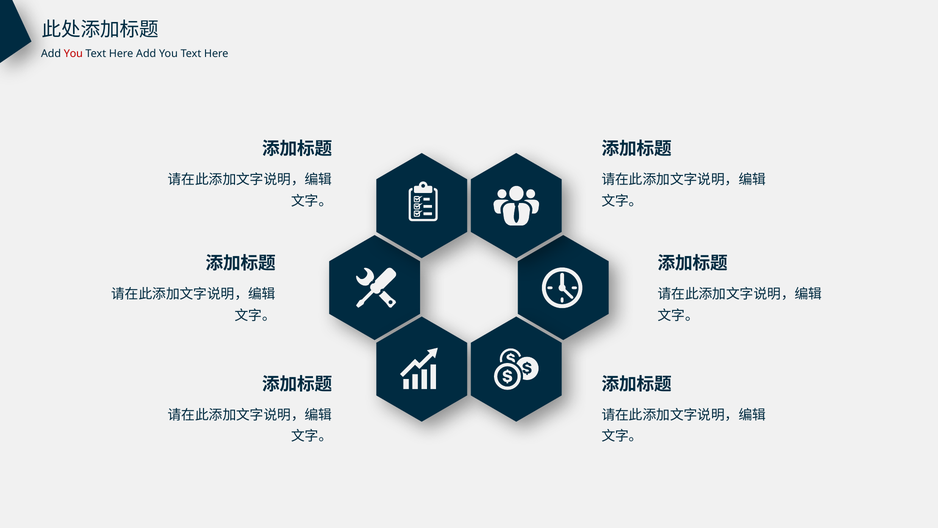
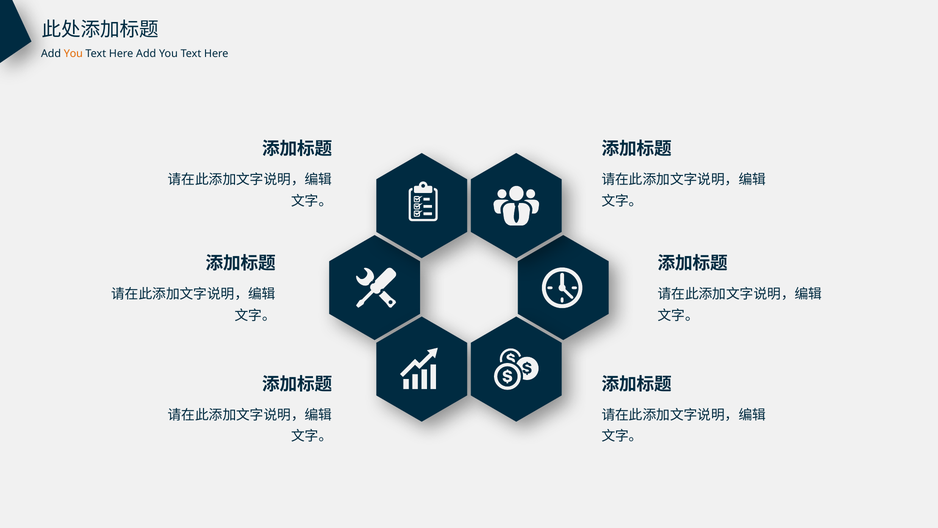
You colour: red -> orange (73, 54)
